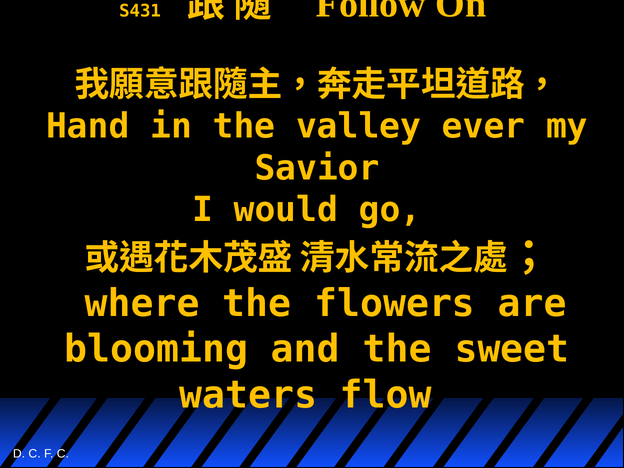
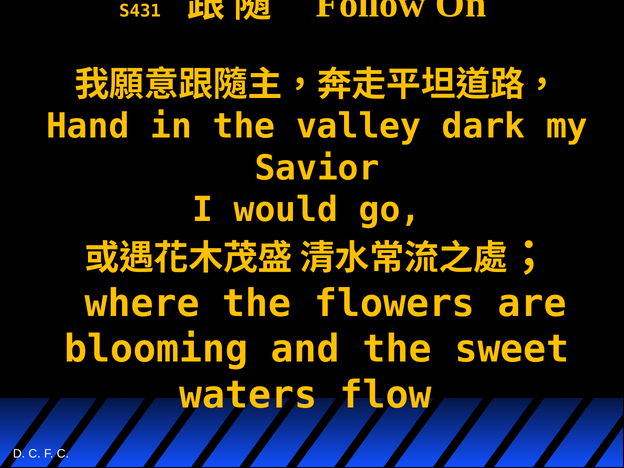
ever: ever -> dark (484, 126)
